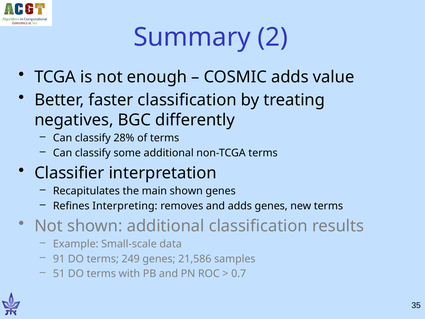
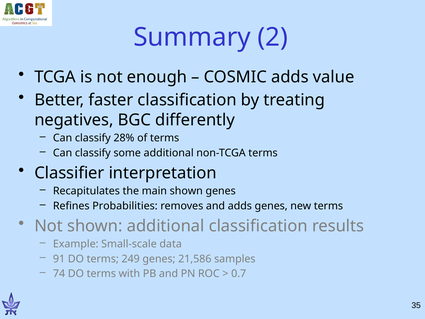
Interpreting: Interpreting -> Probabilities (125, 206)
51: 51 -> 74 (59, 274)
